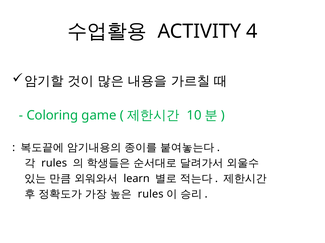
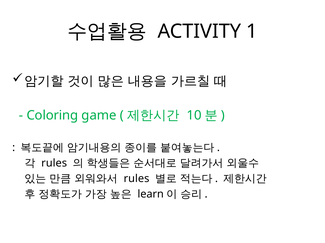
4: 4 -> 1 (252, 31)
learn: learn -> rules (137, 179)
rules: rules -> learn (151, 195)
